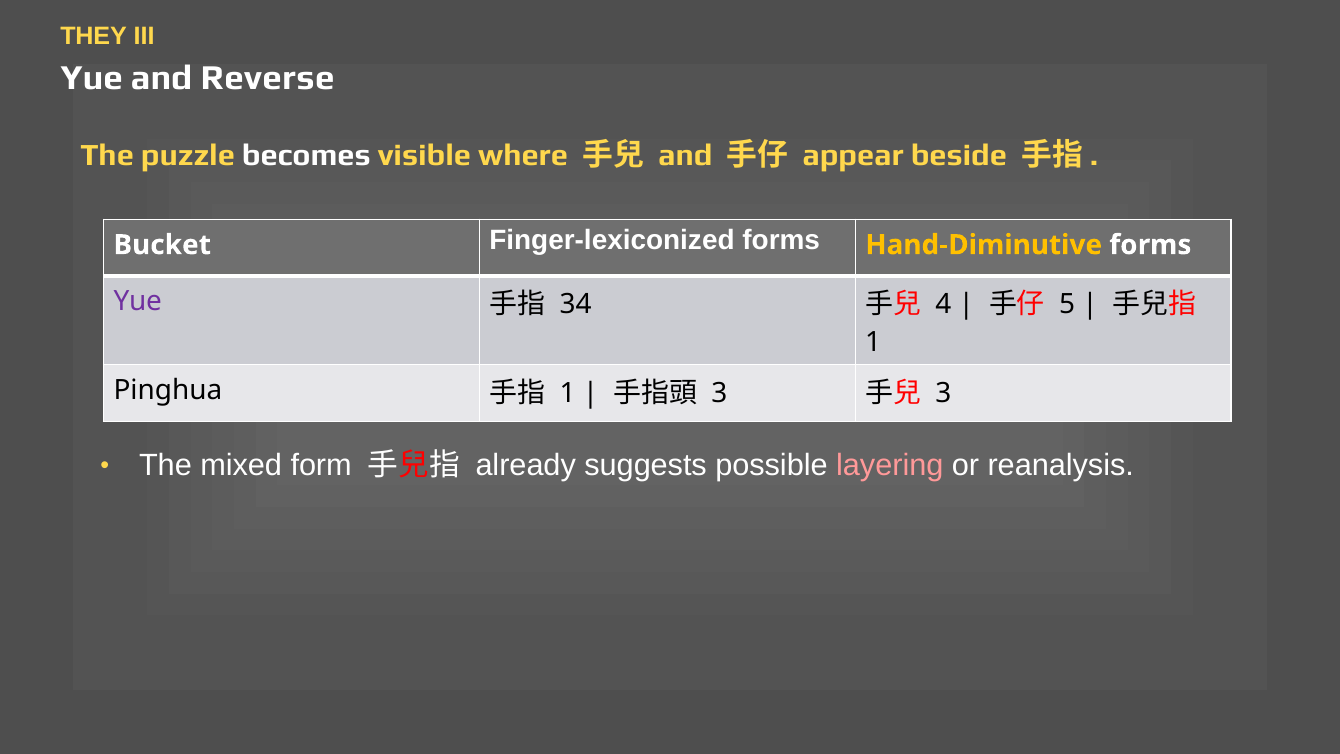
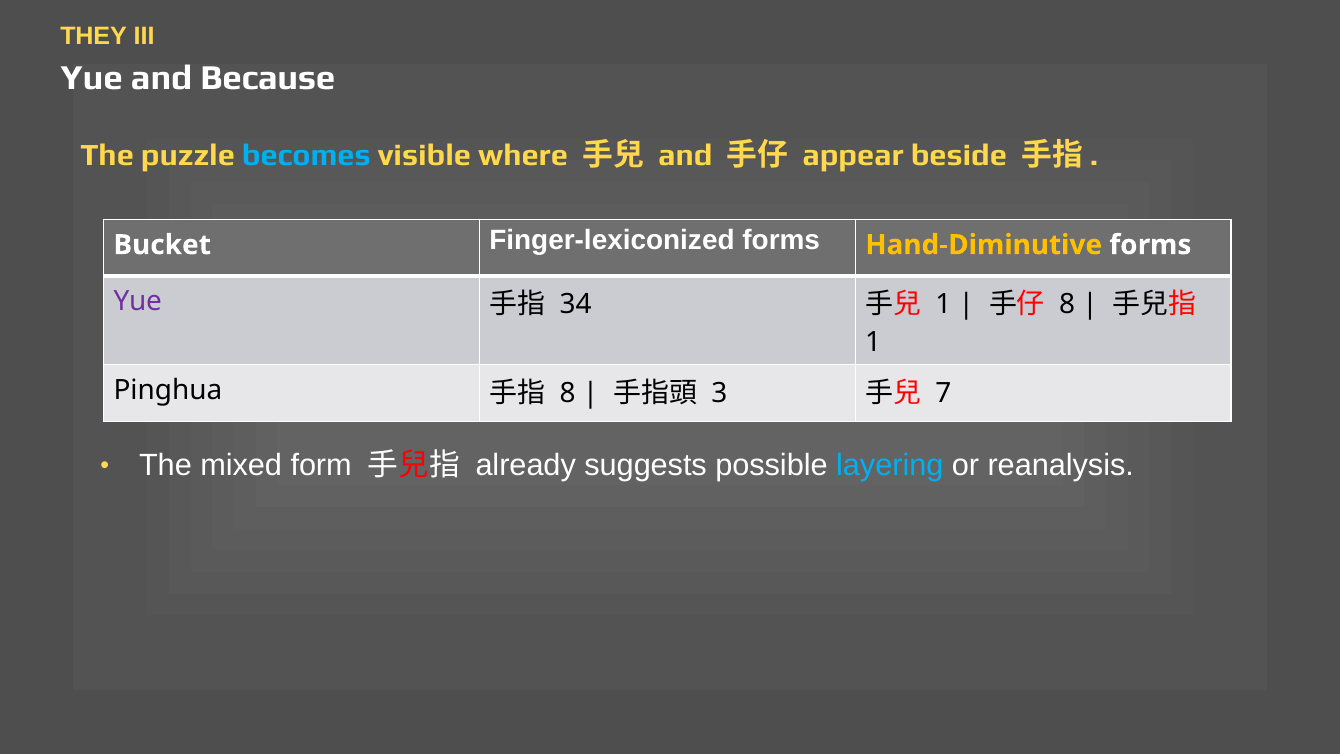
Reverse: Reverse -> Because (268, 78)
becomes colour: white -> light blue (306, 155)
4: 4 -> 1 (943, 304)
5: 5 -> 8 (1067, 304)
1: 1 -> 8 (568, 393)
3: 3 -> 7 (943, 393)
layering colour: pink -> light blue (890, 465)
